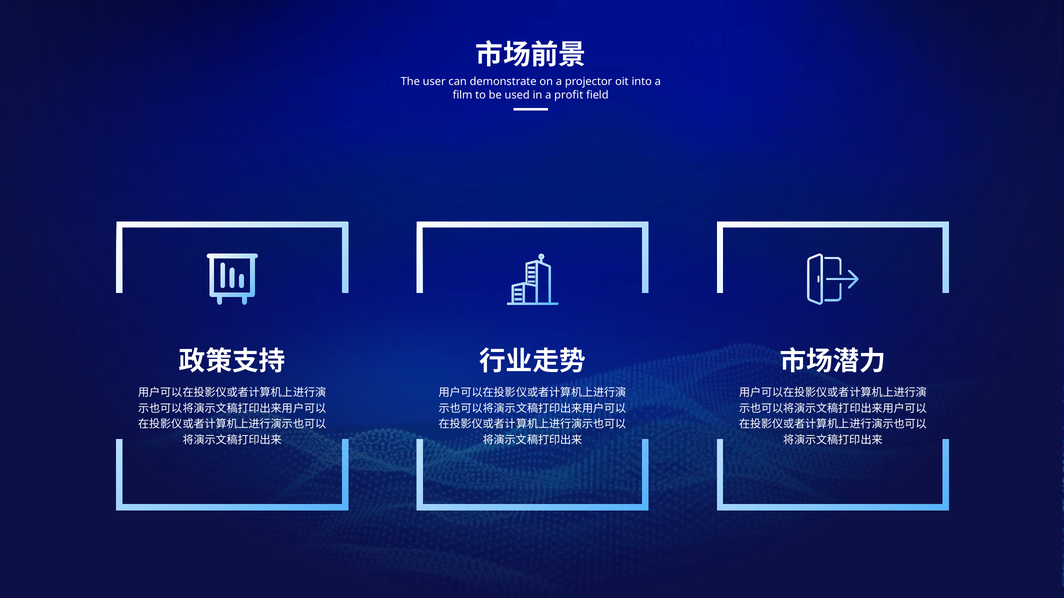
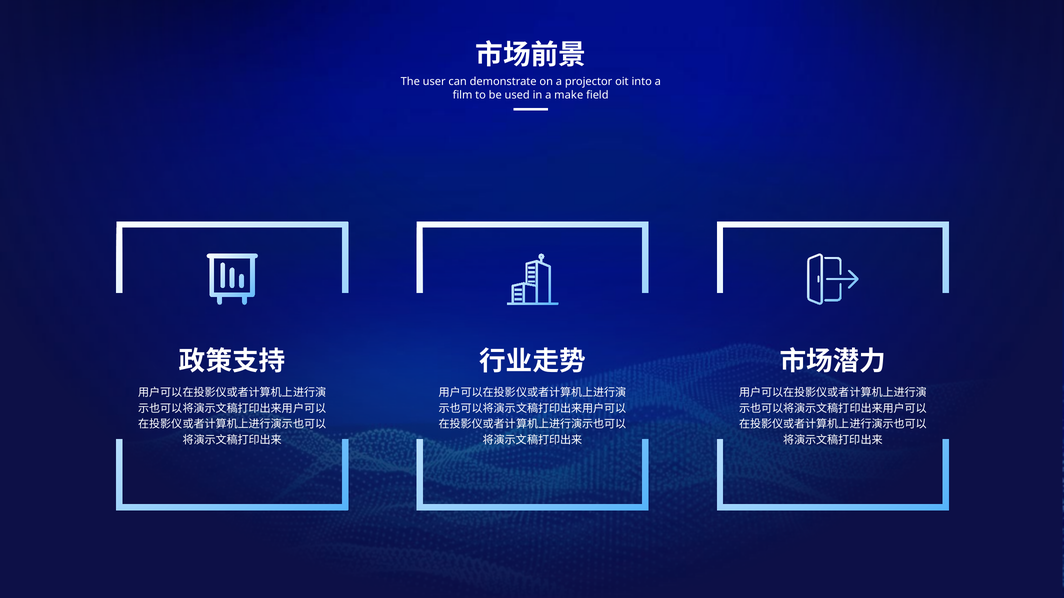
profit: profit -> make (569, 95)
